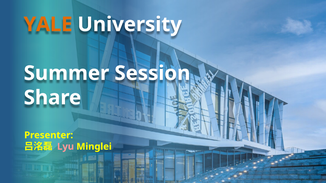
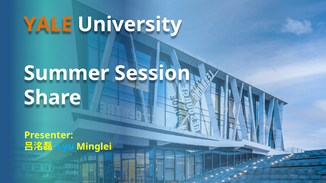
Lyu colour: pink -> light blue (66, 147)
